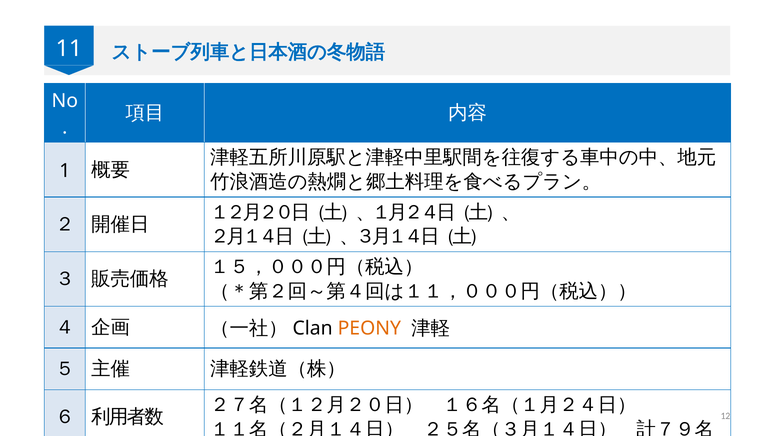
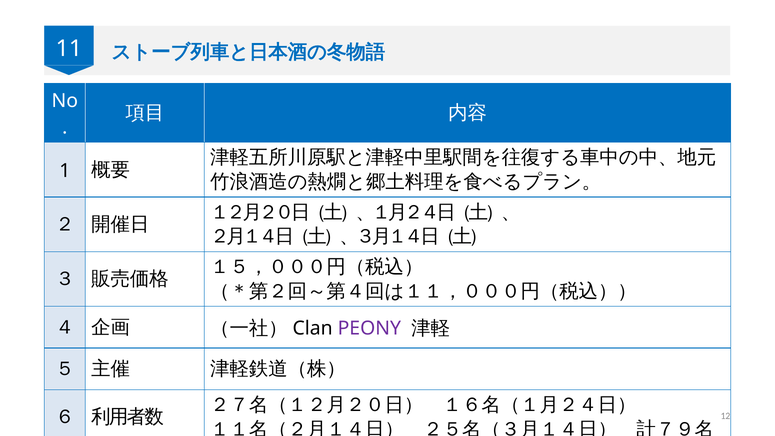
PEONY colour: orange -> purple (369, 328)
